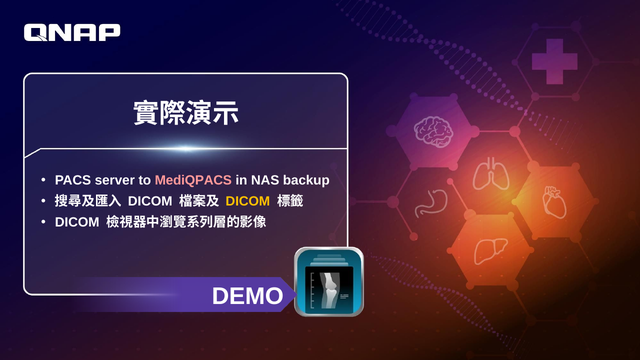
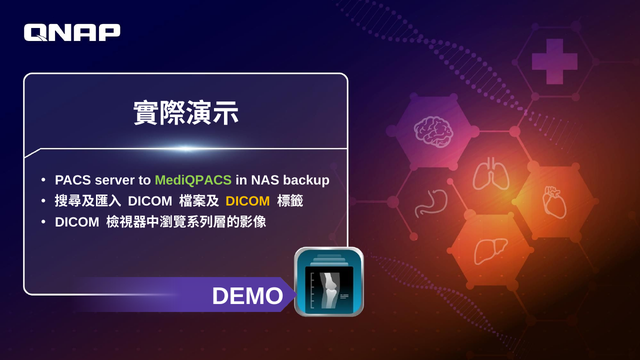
MediQPACS colour: pink -> light green (193, 180)
